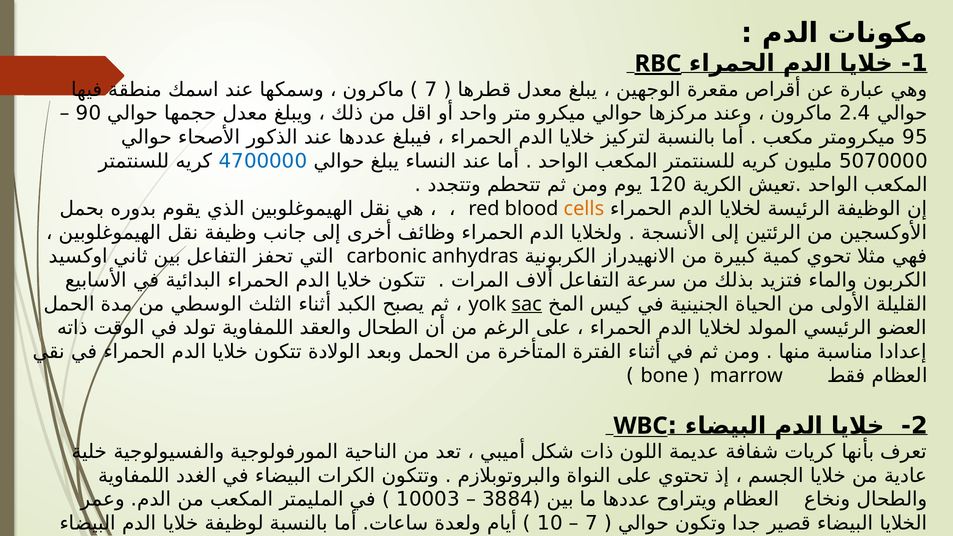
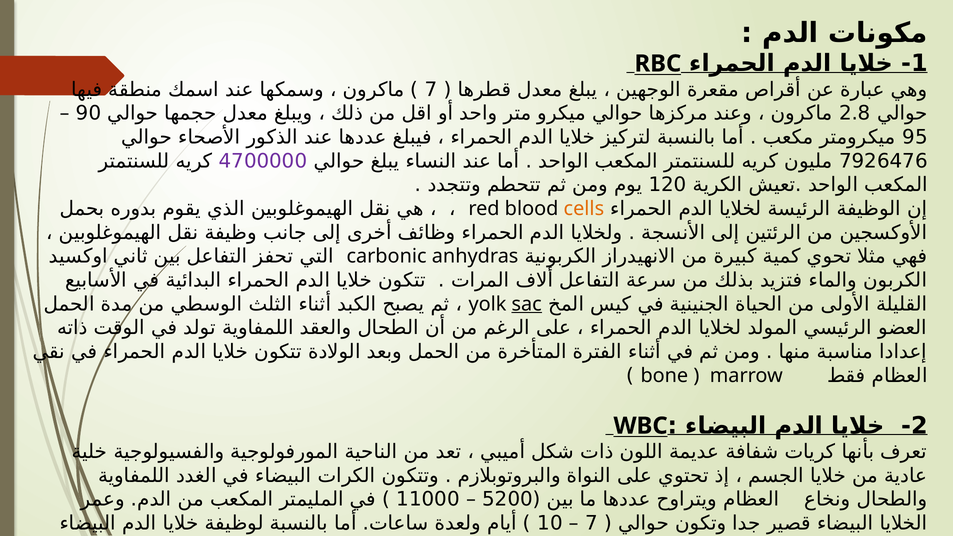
RBC underline: present -> none (658, 64)
2.4: 2.4 -> 2.8 (855, 113)
4700000 colour: blue -> purple (263, 161)
5070000: 5070000 -> 7926476 (883, 161)
10003: 10003 -> 11000 (428, 499)
3884: 3884 -> 5200 (508, 499)
